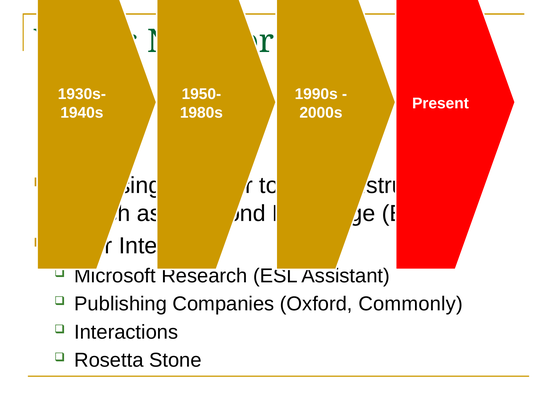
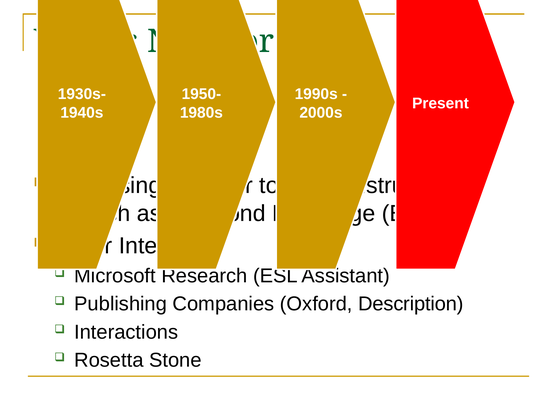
Commonly: Commonly -> Description (411, 304)
